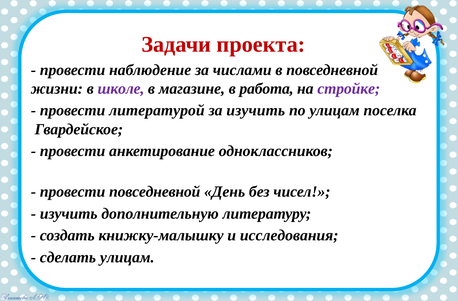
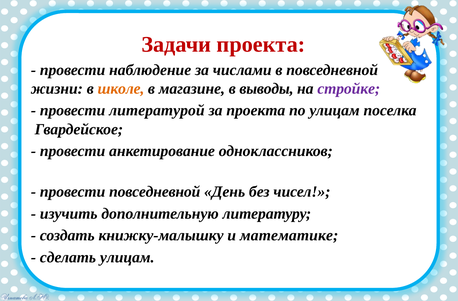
школе colour: purple -> orange (121, 89)
работа: работа -> выводы (267, 89)
за изучить: изучить -> проекта (256, 110)
исследования: исследования -> математике (289, 235)
